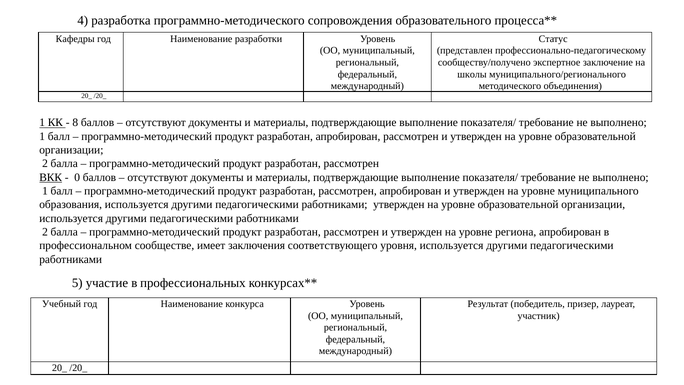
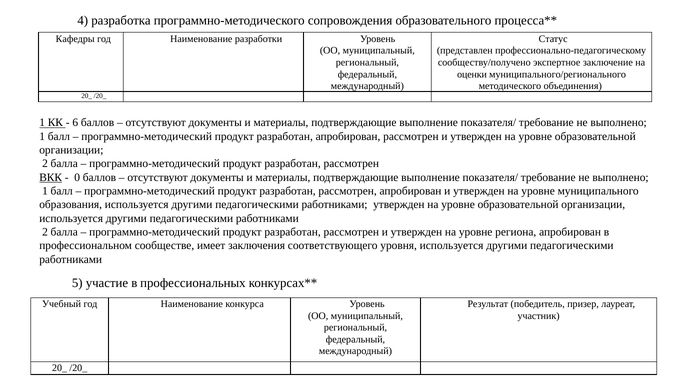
школы: школы -> оценки (472, 74)
8: 8 -> 6 (75, 122)
